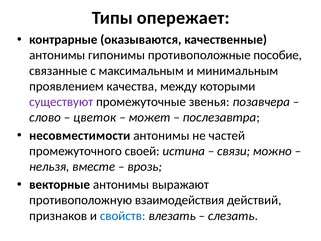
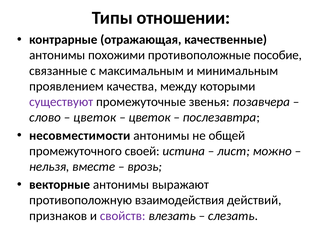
опережает: опережает -> отношении (183, 18)
оказываются: оказываются -> отражающая (141, 40)
гипонимы: гипонимы -> похожими (117, 55)
может: может -> цветок (150, 117)
частей: частей -> общей (227, 135)
связи: связи -> лист (233, 151)
свойств colour: blue -> purple (123, 216)
